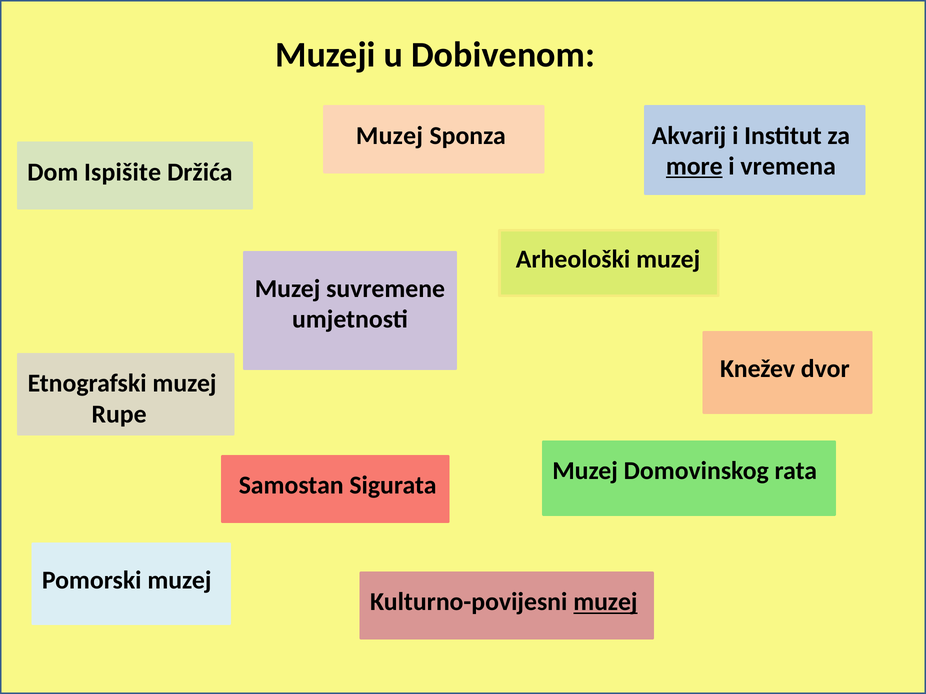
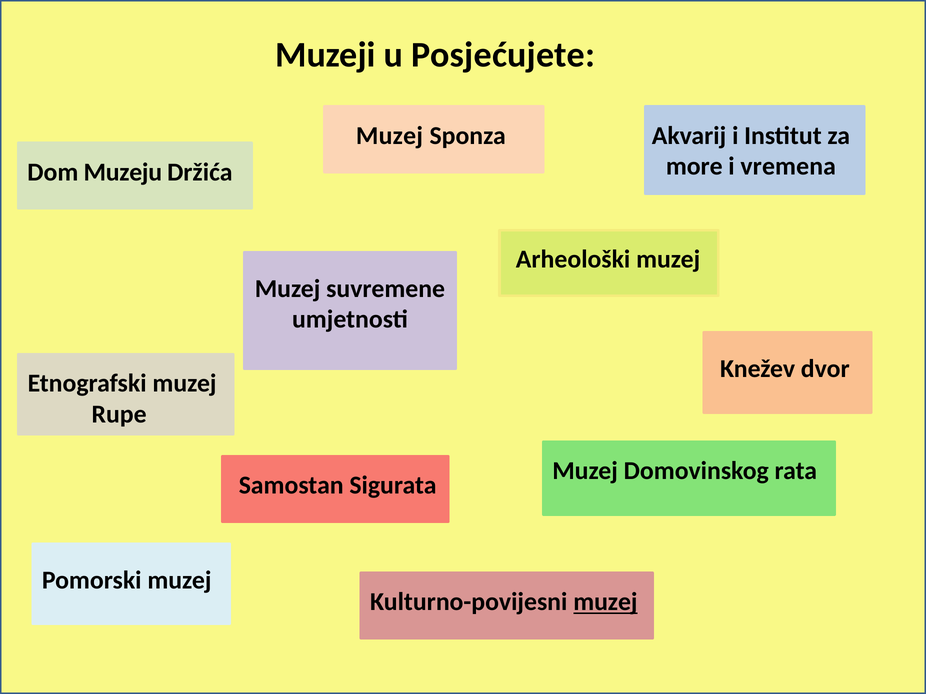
Dobivenom: Dobivenom -> Posjećujete (503, 55)
more underline: present -> none (694, 167)
Ispišite: Ispišite -> Muzeju (123, 172)
